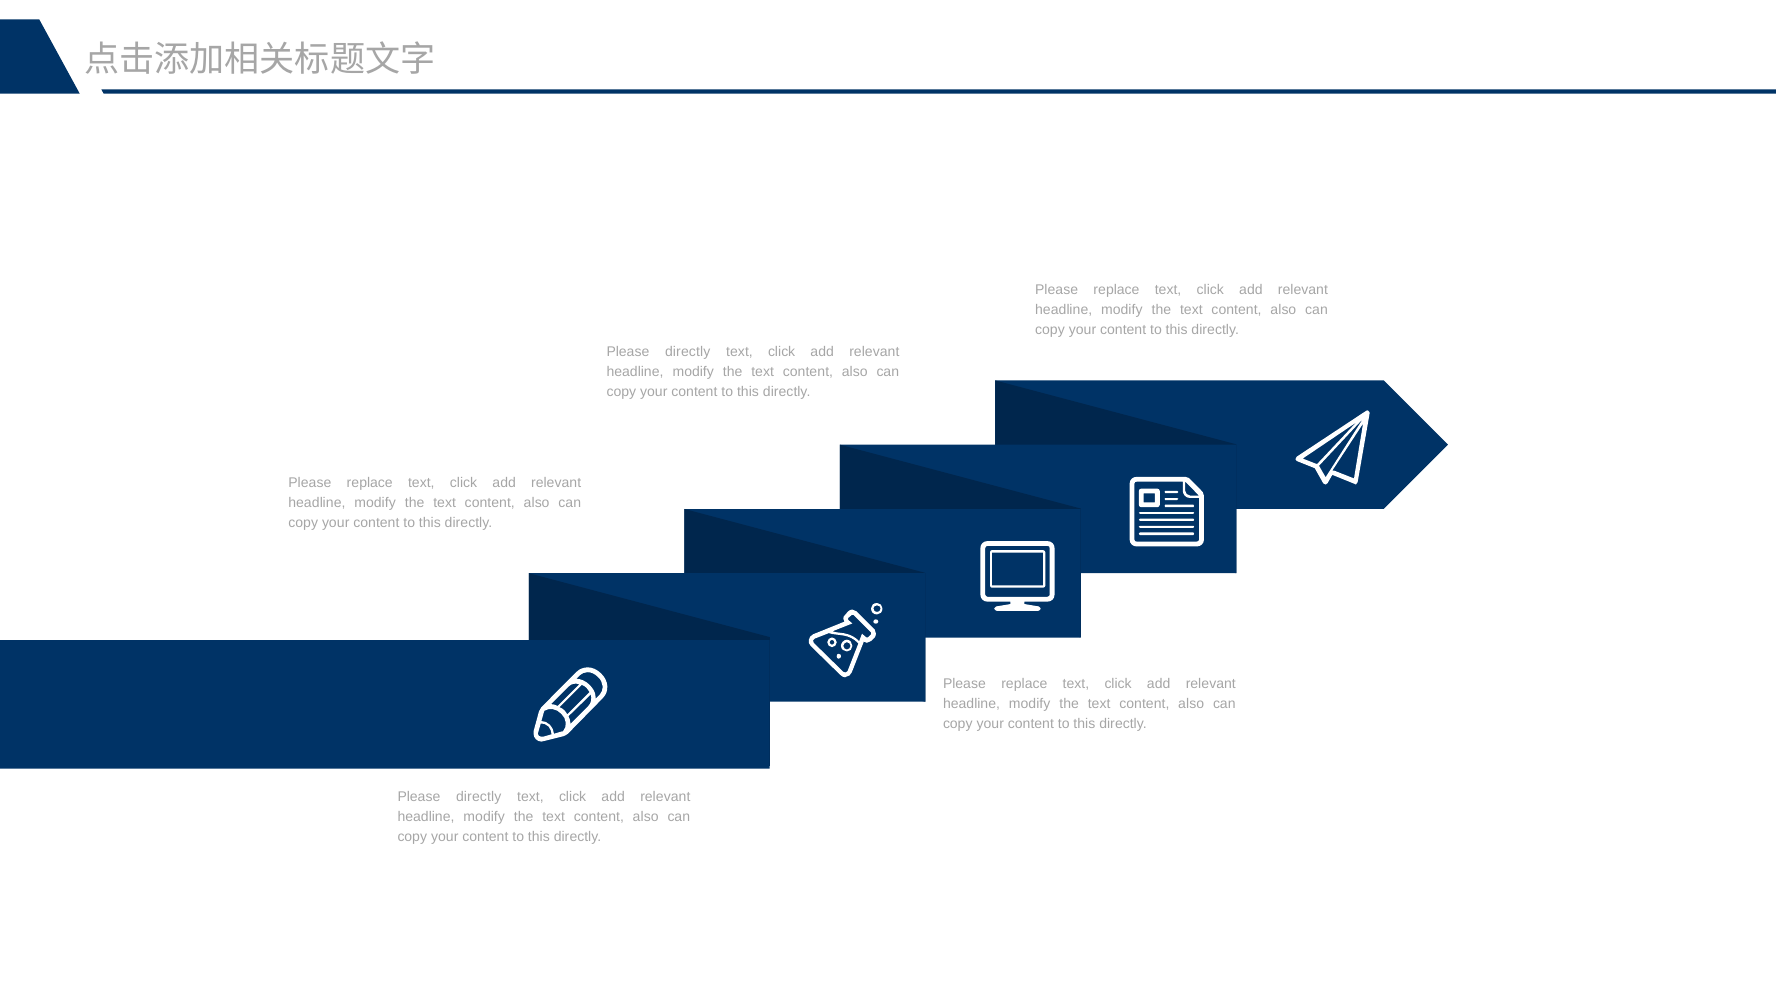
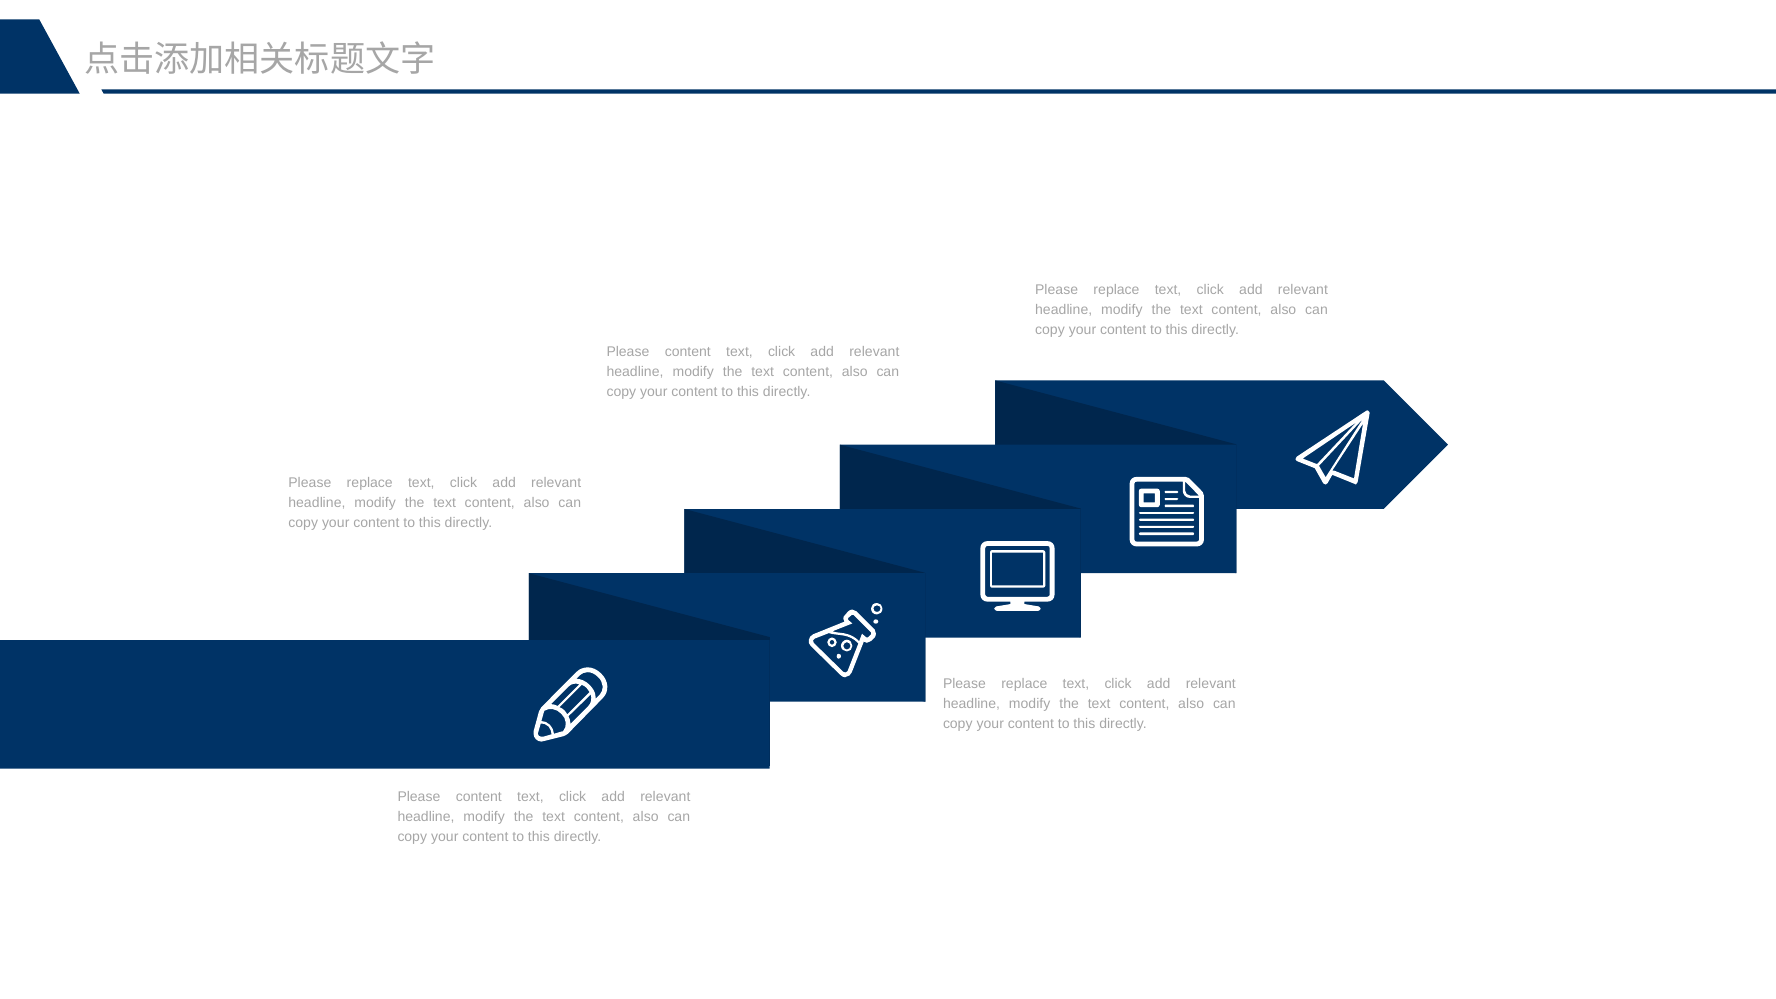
directly: directly -> content (688, 352)
directly: directly -> content (479, 797)
